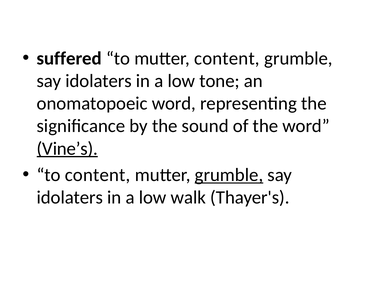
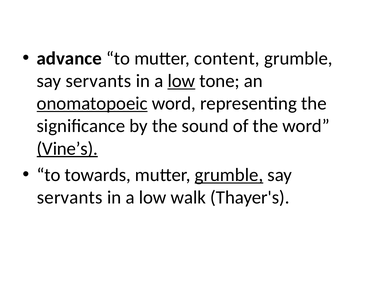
suffered: suffered -> advance (69, 58)
idolaters: idolaters -> servants (98, 81)
low underline: none -> present (181, 81)
onomatopoeic underline: none -> present (92, 103)
to content: content -> towards (98, 175)
idolaters: idolaters -> servants (70, 197)
